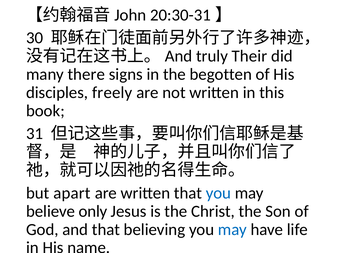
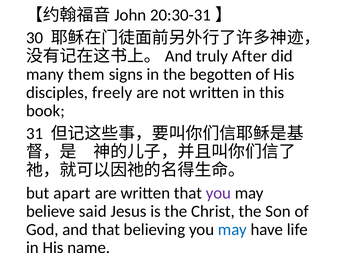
Their: Their -> After (249, 56)
there: there -> them (86, 74)
you colour: blue -> purple (218, 193)
only: only -> said (93, 211)
